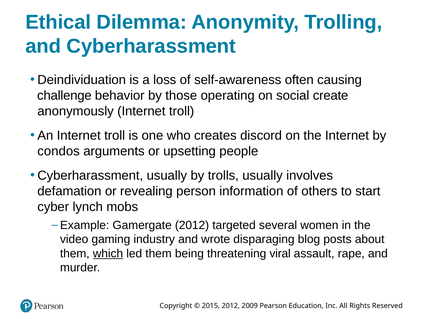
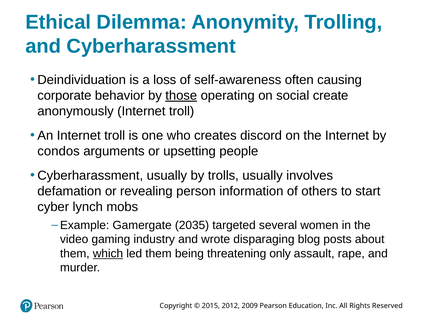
challenge: challenge -> corporate (64, 96)
those underline: none -> present (181, 96)
Gamergate 2012: 2012 -> 2035 (192, 225)
viral: viral -> only (280, 253)
